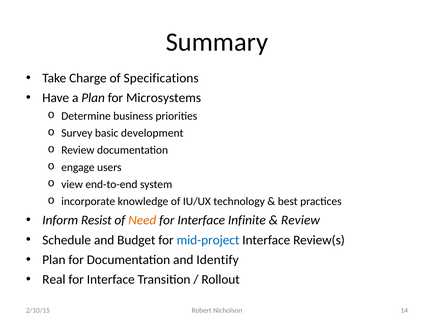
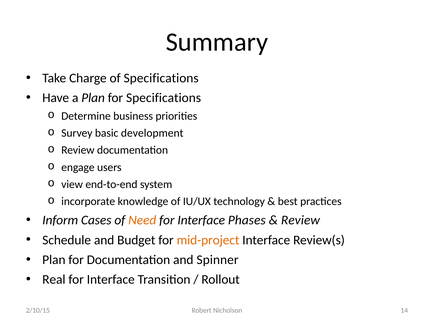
for Microsystems: Microsystems -> Specifications (164, 98)
Resist: Resist -> Cases (96, 221)
Infinite: Infinite -> Phases (247, 221)
mid-project colour: blue -> orange (208, 240)
Identify: Identify -> Spinner (218, 260)
